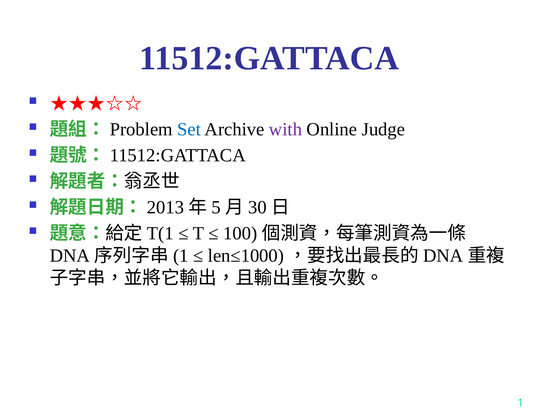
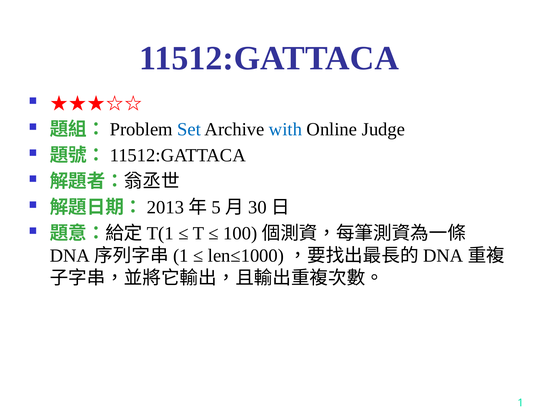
with colour: purple -> blue (285, 129)
